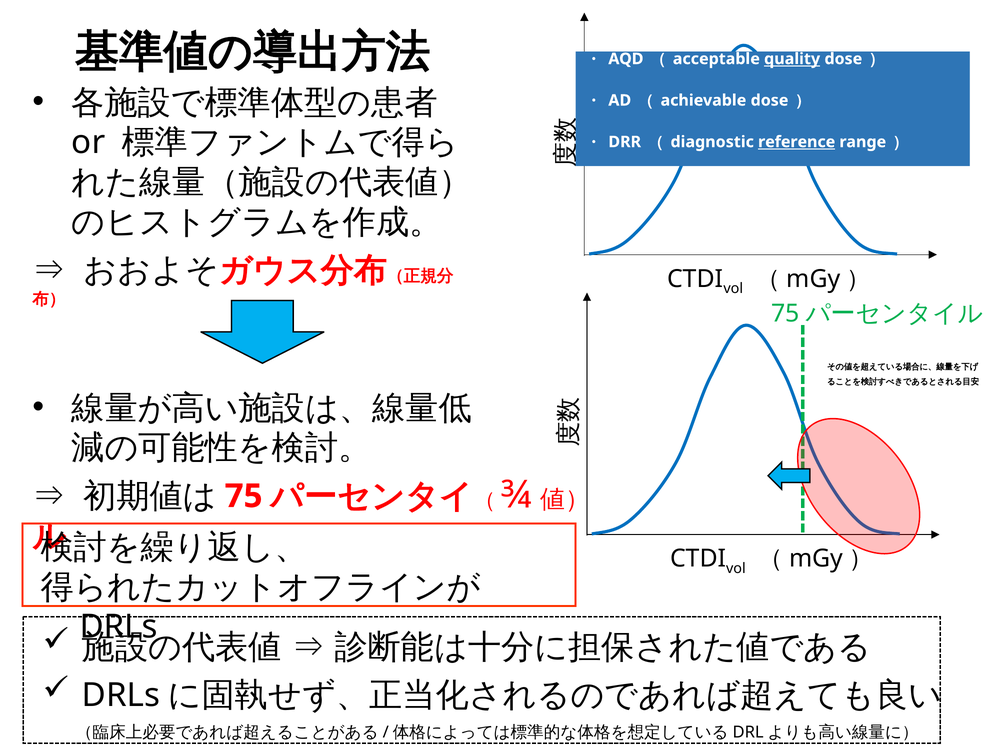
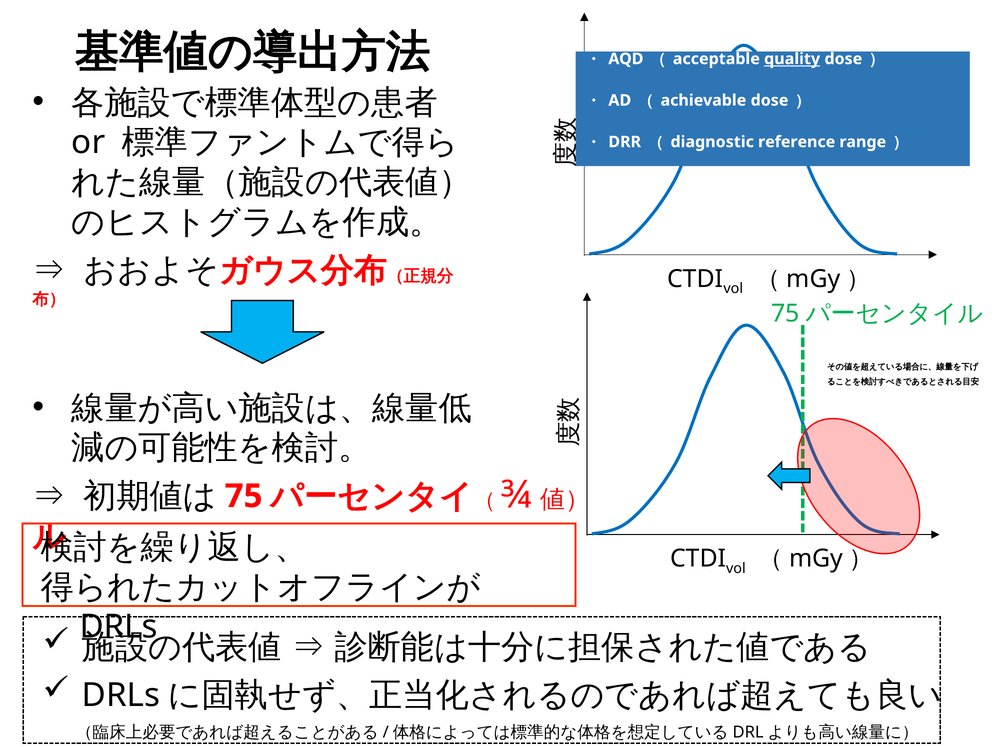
reference underline: present -> none (797, 142)
